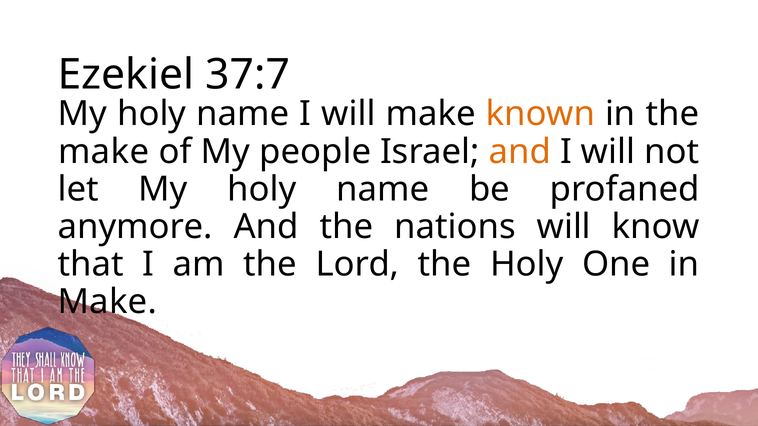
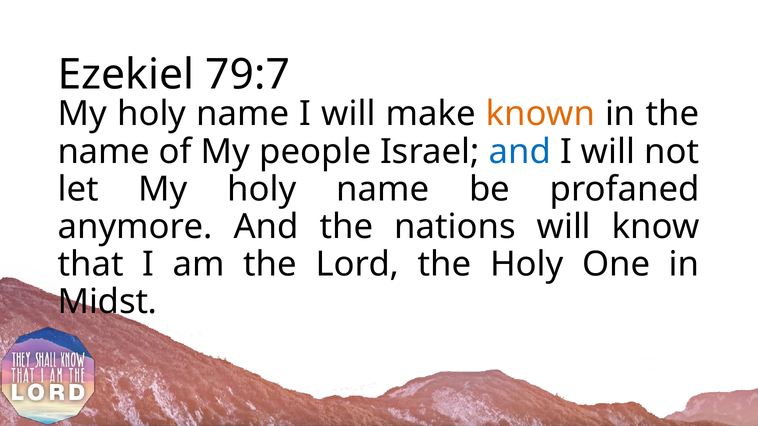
37:7: 37:7 -> 79:7 (248, 75)
make: make -> name (104, 152)
and colour: orange -> blue (520, 152)
Make: Make -> Midst (108, 302)
